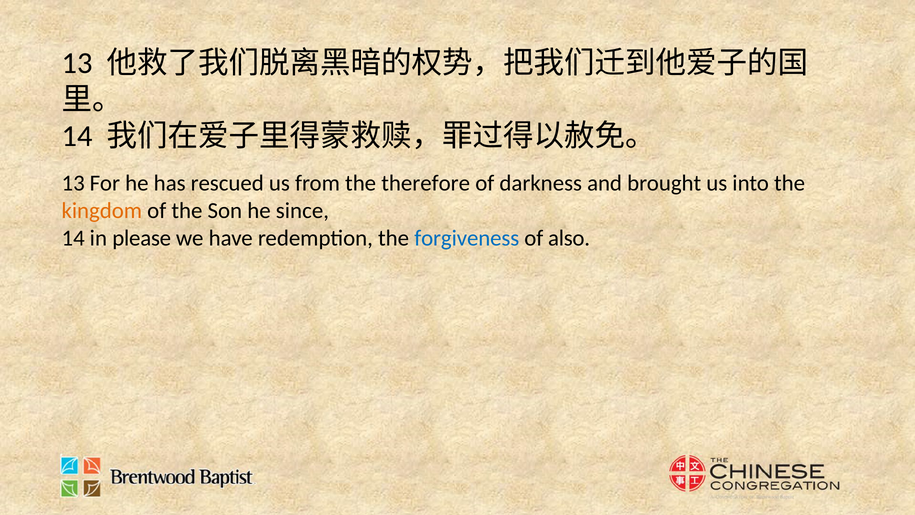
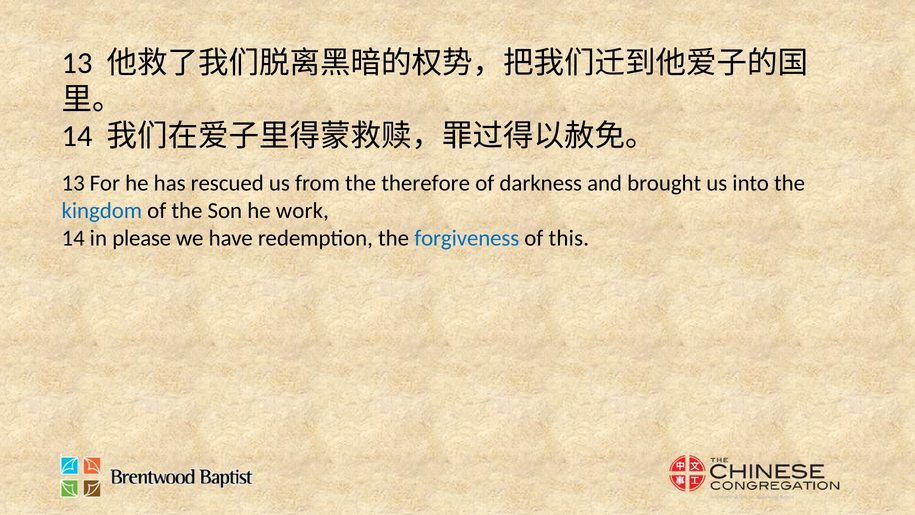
kingdom colour: orange -> blue (102, 211)
since: since -> work (302, 211)
also: also -> this (569, 238)
